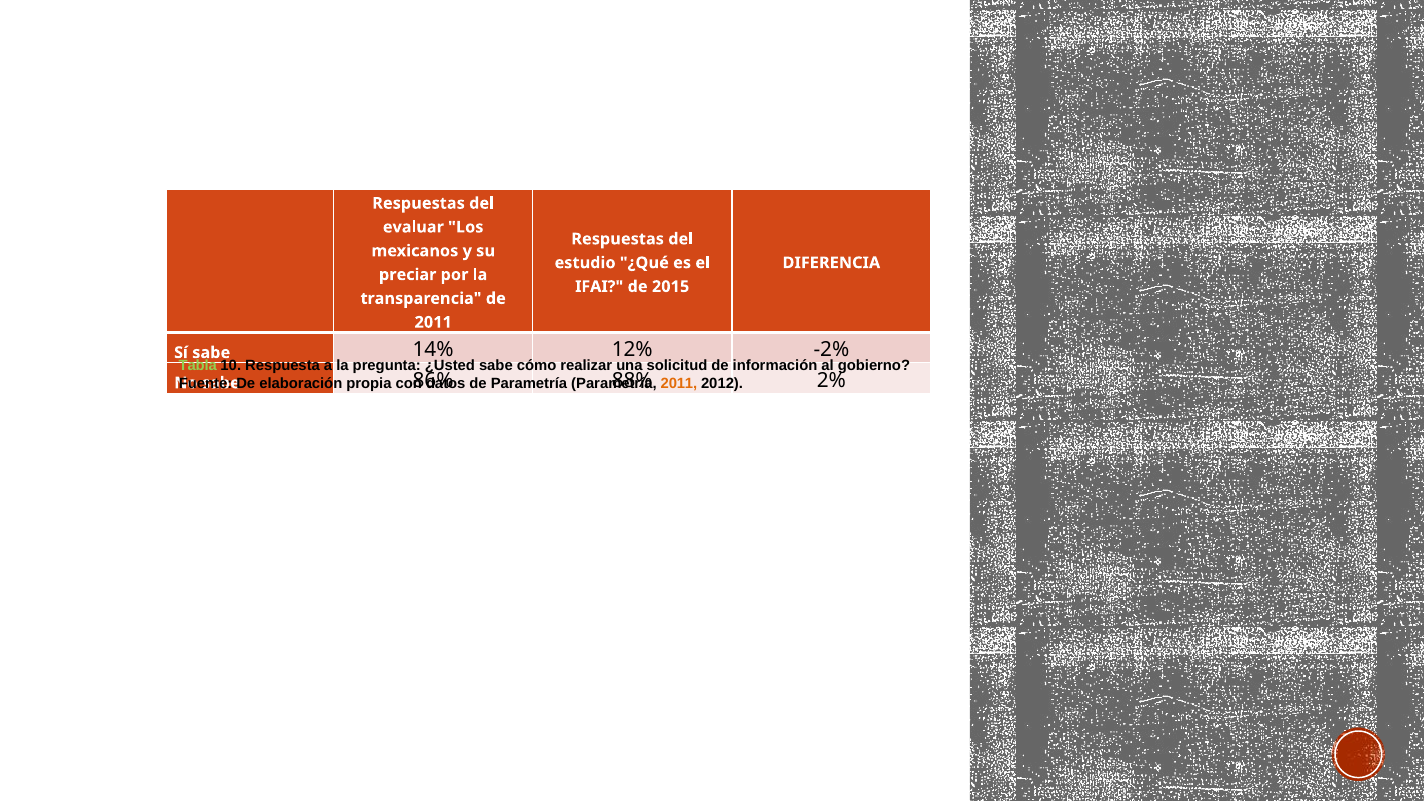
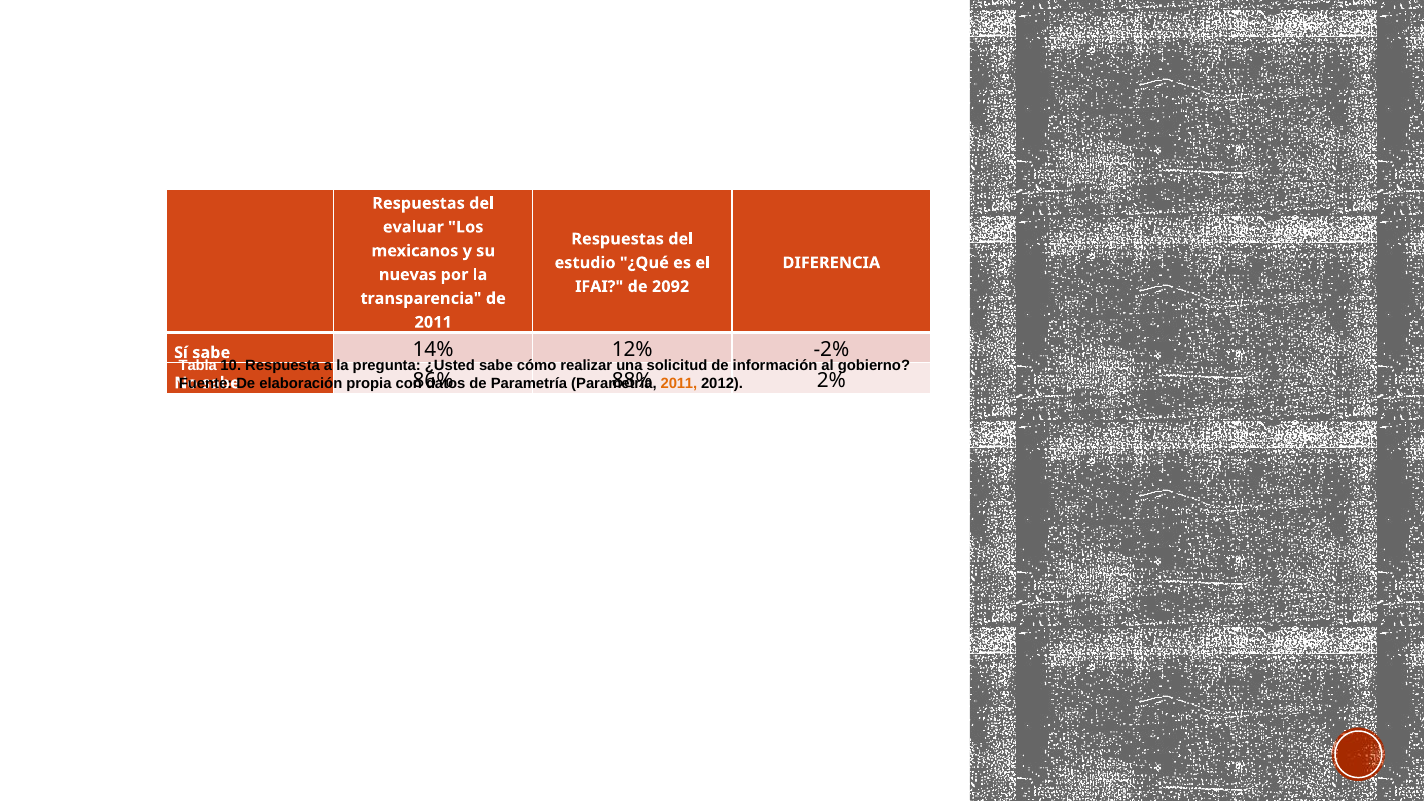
preciar: preciar -> nuevas (408, 275)
2015: 2015 -> 2092 (671, 287)
Tabla colour: light green -> white (198, 365)
